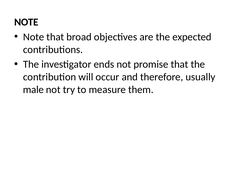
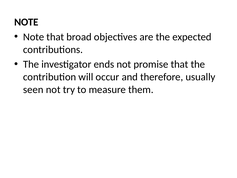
male: male -> seen (33, 90)
